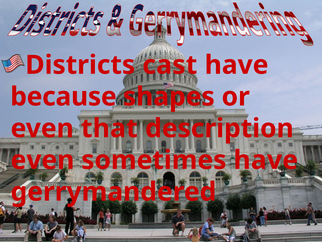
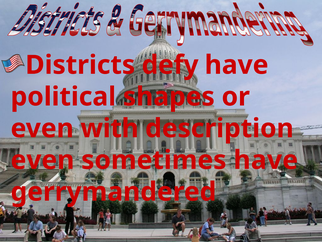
cast: cast -> defy (170, 65)
because: because -> political (63, 97)
that: that -> with (110, 128)
